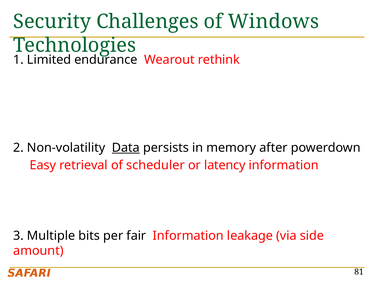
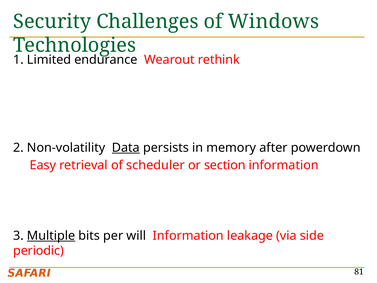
latency: latency -> section (225, 165)
Multiple underline: none -> present (51, 236)
fair: fair -> will (136, 236)
amount: amount -> periodic (38, 251)
